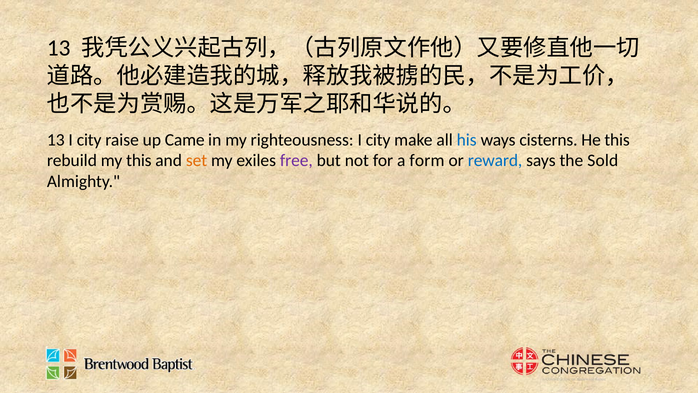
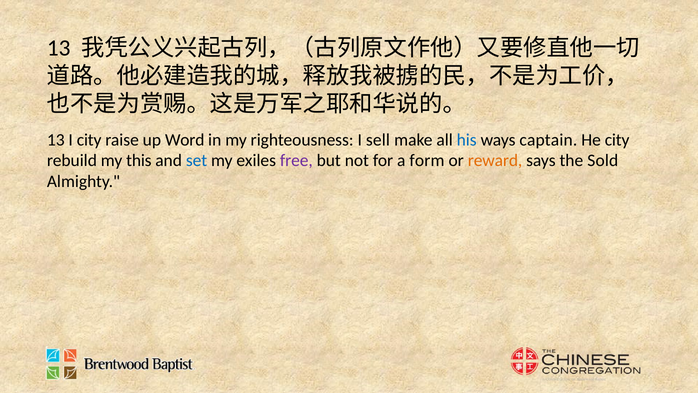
Came: Came -> Word (185, 140)
righteousness I city: city -> sell (378, 140)
cisterns: cisterns -> captain (548, 140)
He this: this -> city (617, 140)
set colour: orange -> blue (197, 161)
reward colour: blue -> orange (495, 161)
